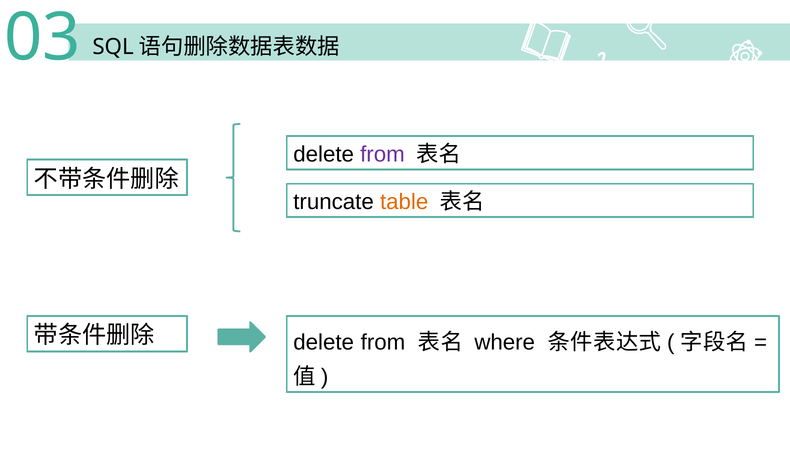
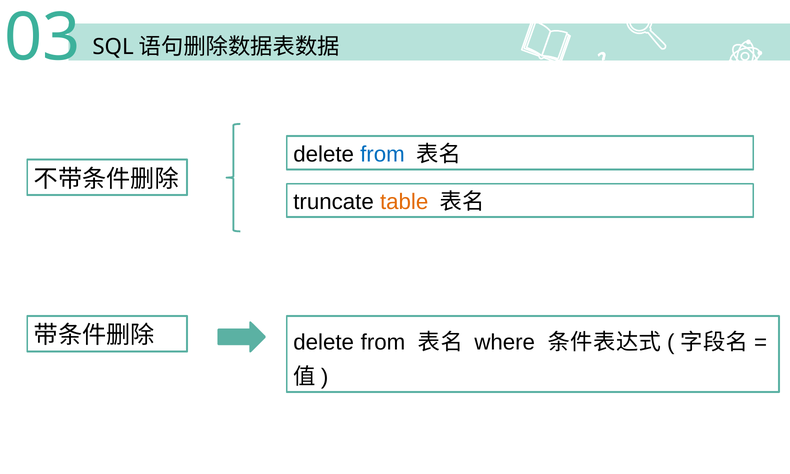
from colour: purple -> blue (382, 154)
